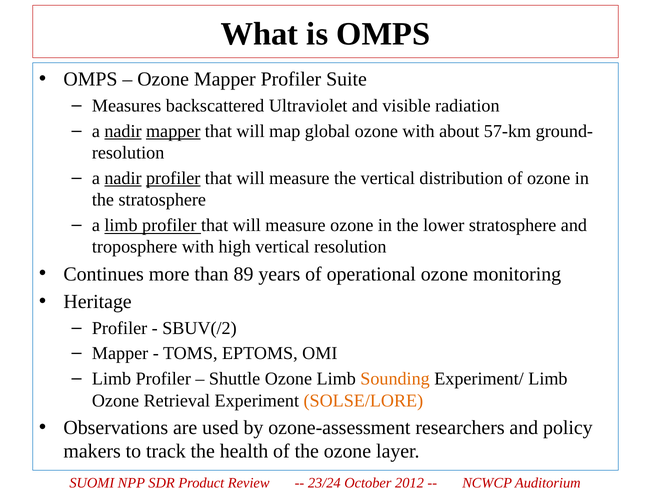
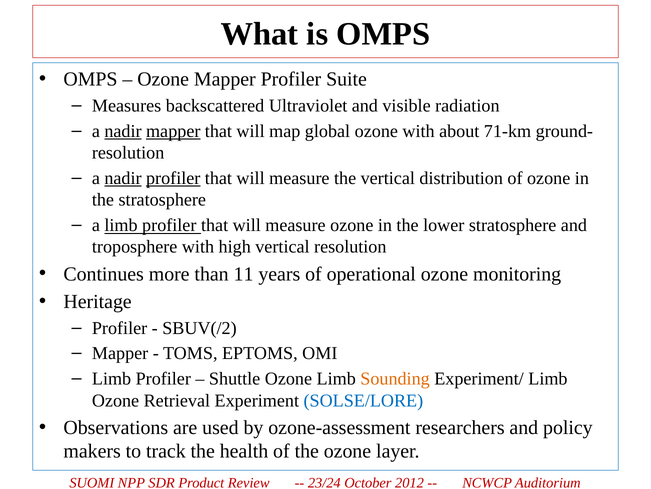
57-km: 57-km -> 71-km (507, 131)
89: 89 -> 11 (244, 274)
SOLSE/LORE colour: orange -> blue (363, 400)
